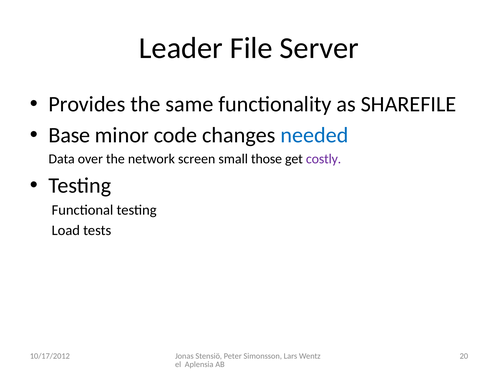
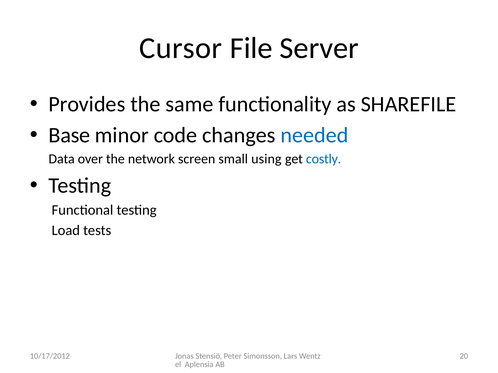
Leader: Leader -> Cursor (181, 48)
those: those -> using (266, 159)
costly colour: purple -> blue (324, 159)
